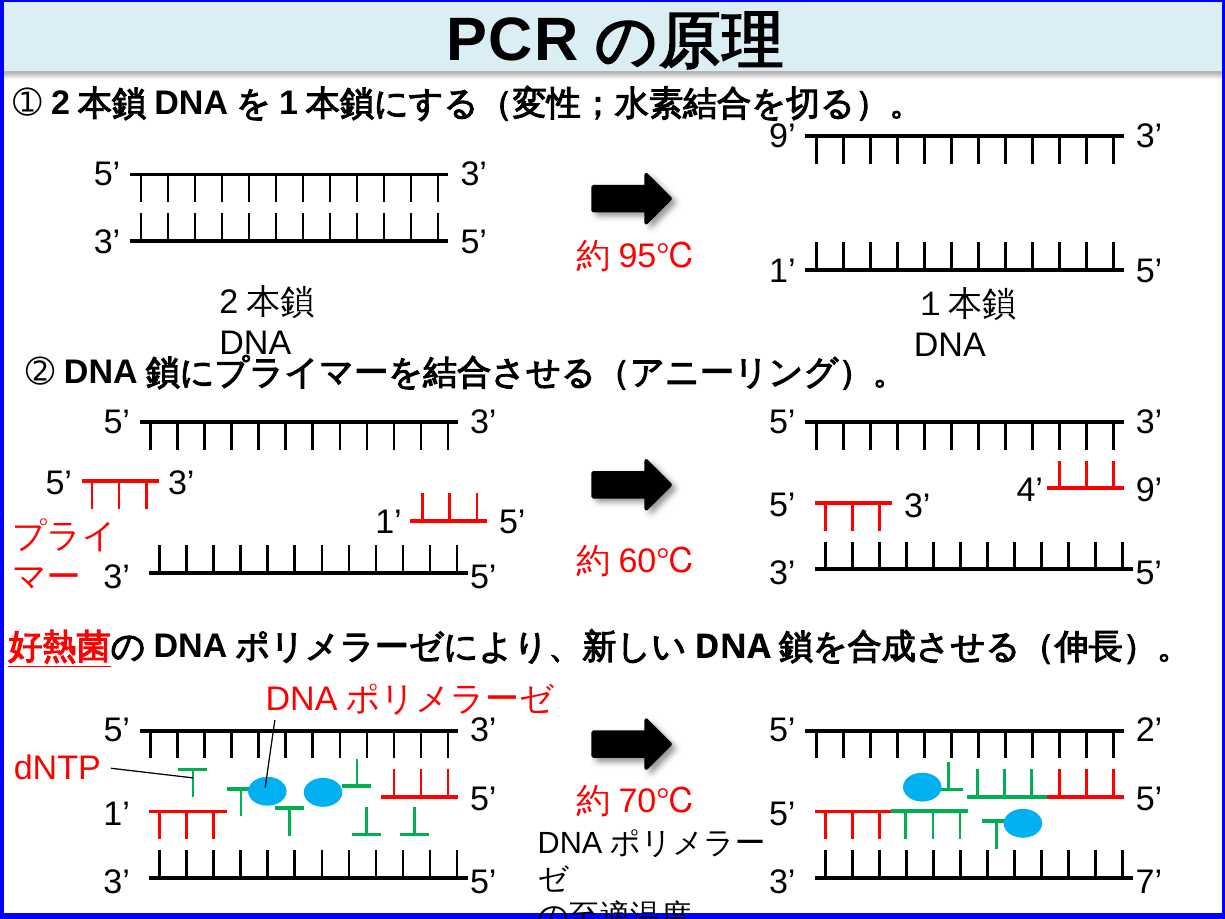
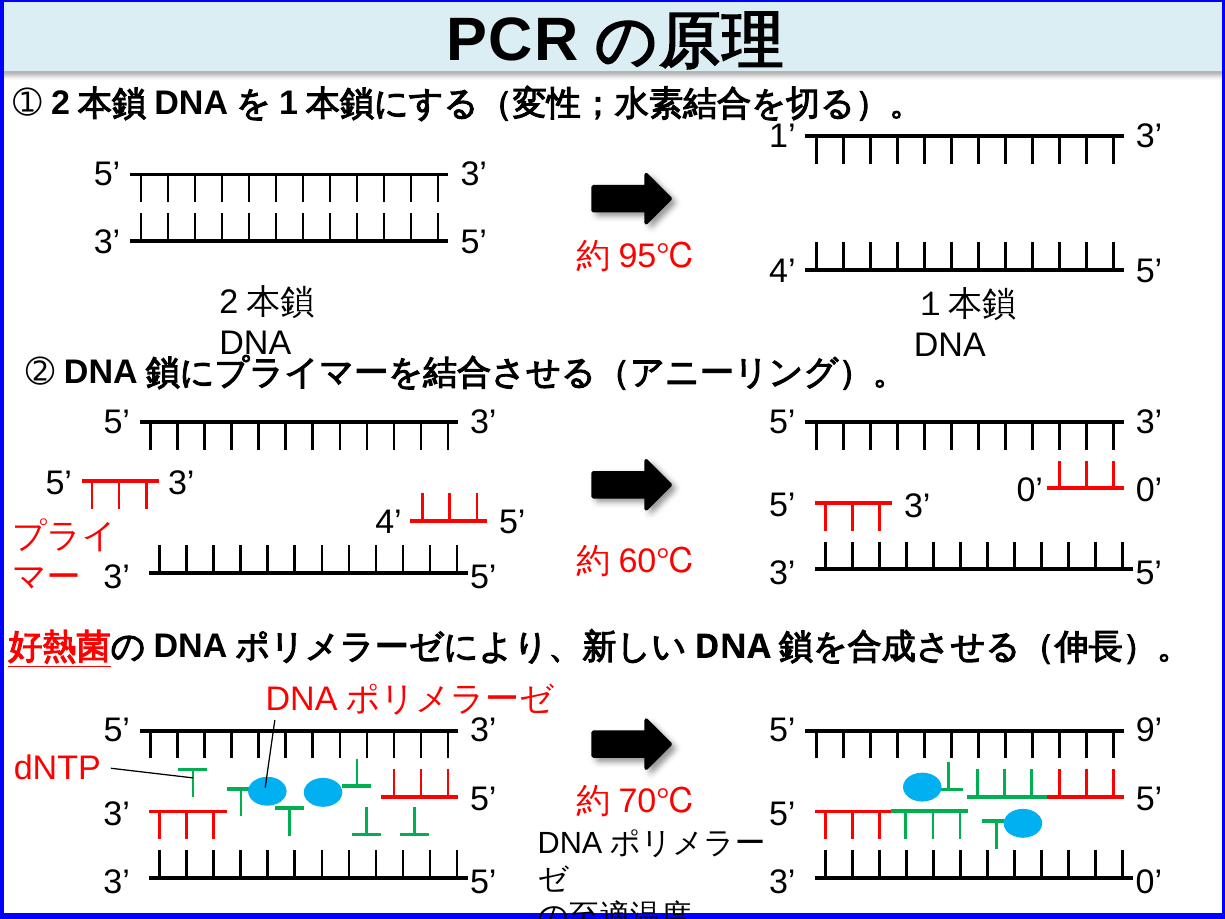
9: 9 -> 1 (782, 136)
1: 1 -> 4 (782, 271)
9: 9 -> 0 (1149, 490)
4: 4 -> 0 (1030, 490)
1: 1 -> 4 (389, 522)
2: 2 -> 9 (1149, 730)
1: 1 -> 3 (117, 814)
7: 7 -> 0 (1149, 882)
